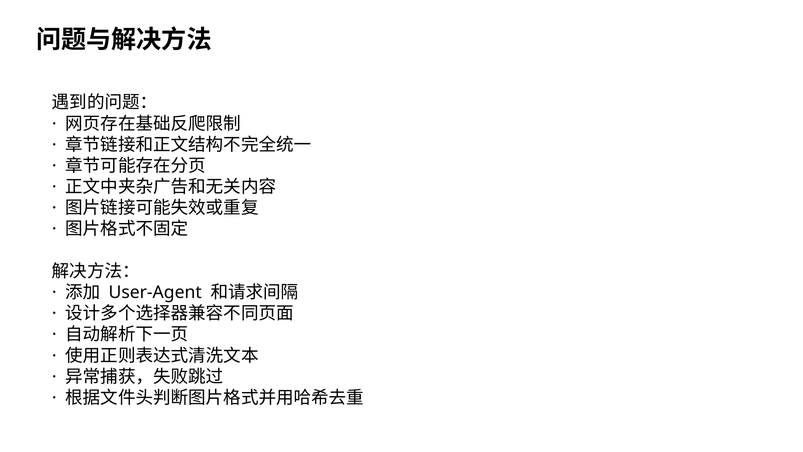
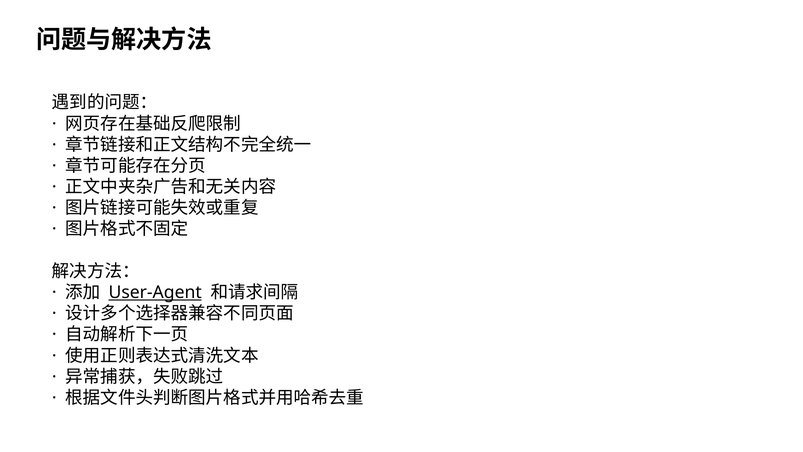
User-Agent underline: none -> present (155, 292)
